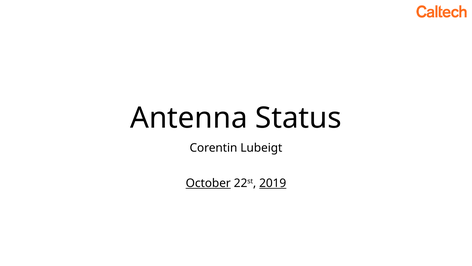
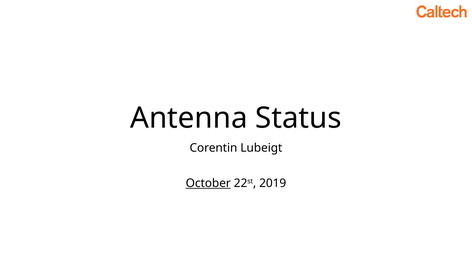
2019 underline: present -> none (273, 183)
